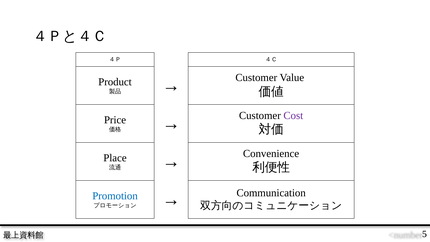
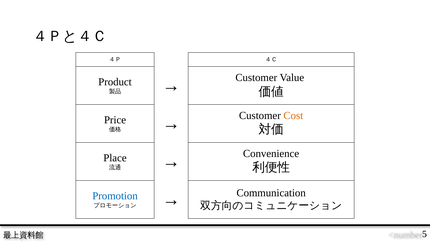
Cost colour: purple -> orange (293, 116)
